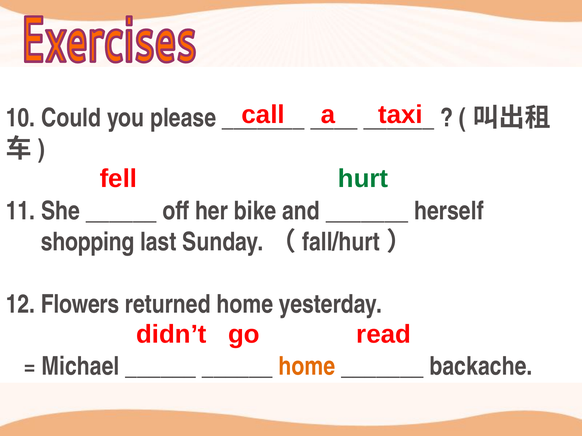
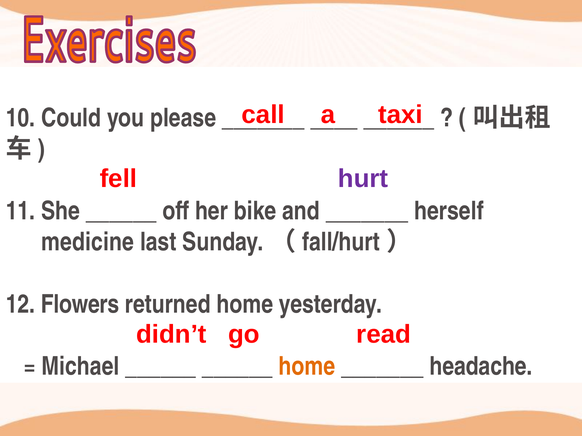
hurt colour: green -> purple (363, 179)
shopping: shopping -> medicine (88, 242)
backache: backache -> headache (481, 367)
